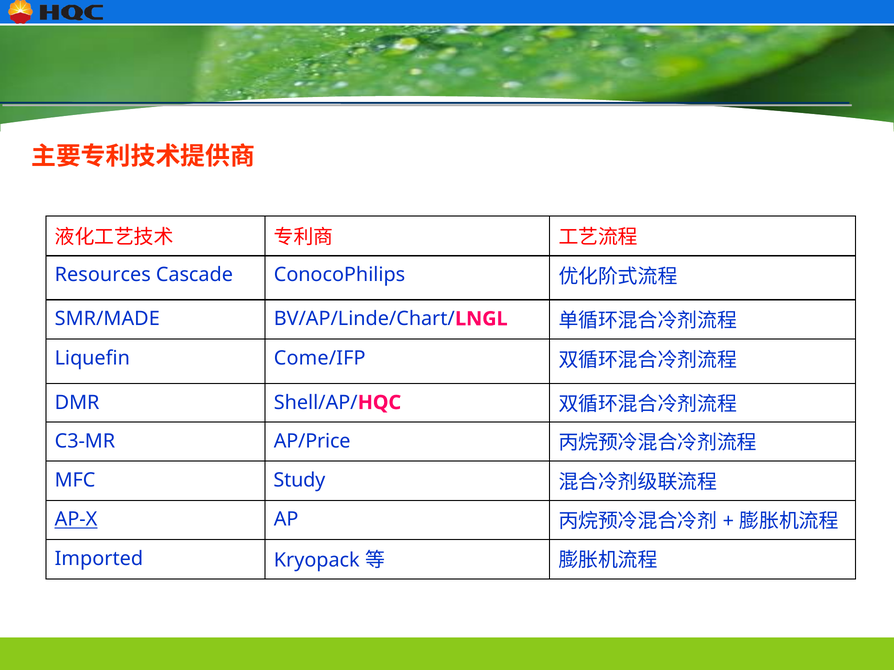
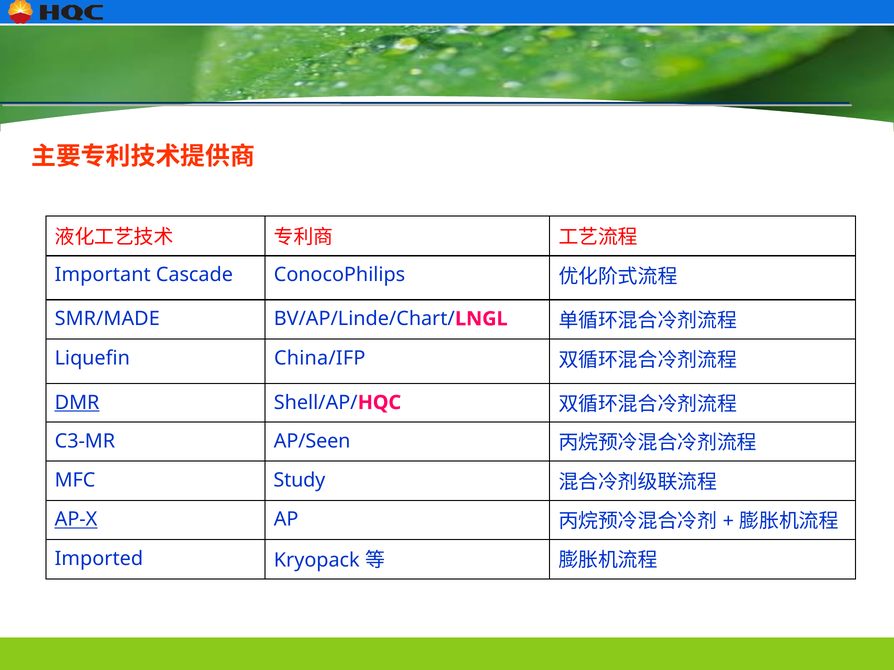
Resources: Resources -> Important (103, 275)
Come/IFP: Come/IFP -> China/IFP (320, 358)
DMR underline: none -> present (77, 403)
AP/Price: AP/Price -> AP/Seen (312, 441)
